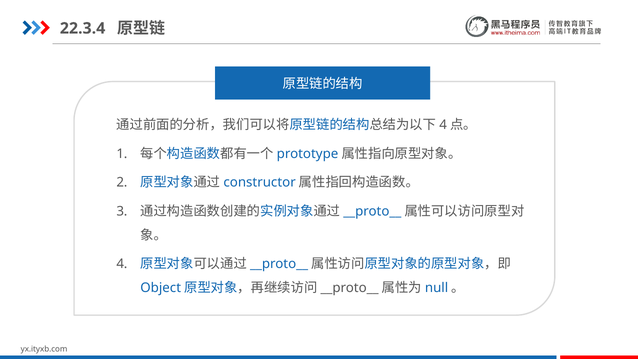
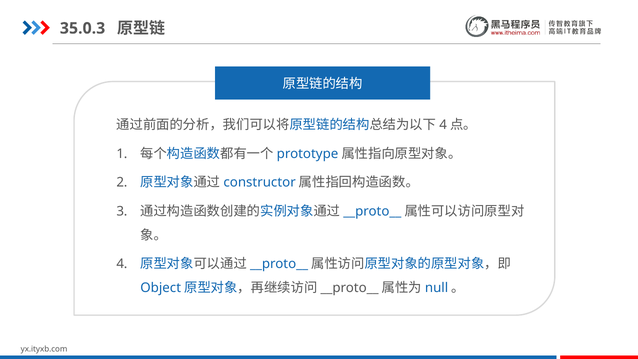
22.3.4: 22.3.4 -> 35.0.3 (83, 28)
